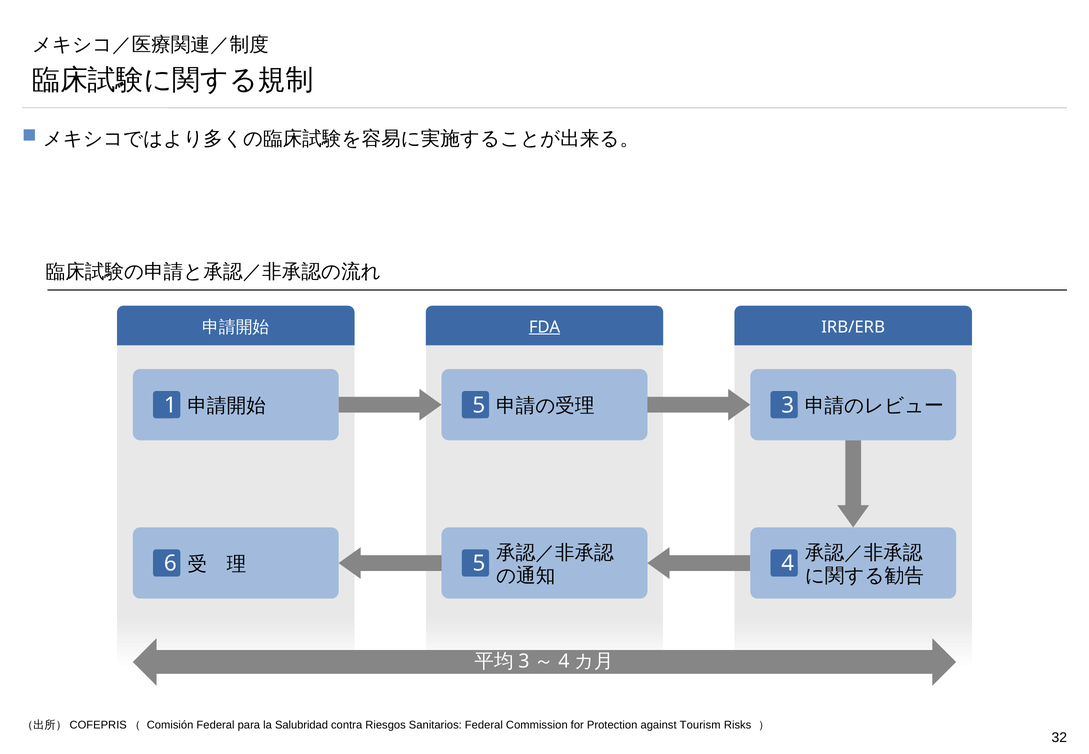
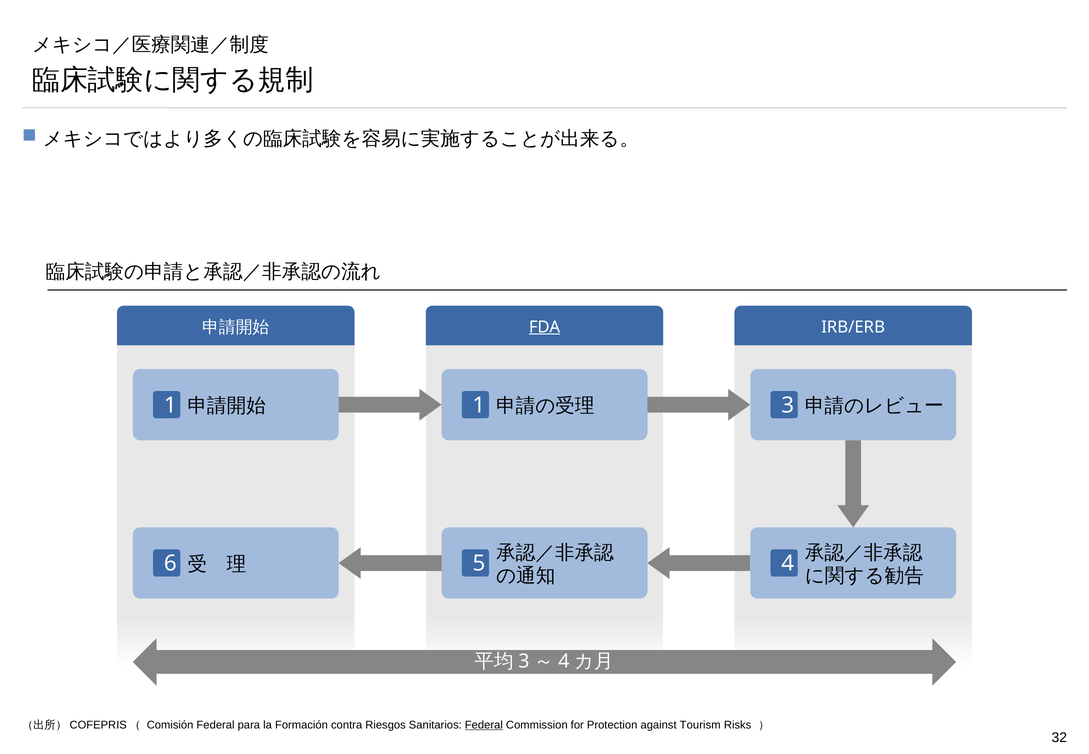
1 5: 5 -> 1 (479, 405)
Salubridad: Salubridad -> Formación (301, 725)
Federal underline: none -> present (484, 725)
